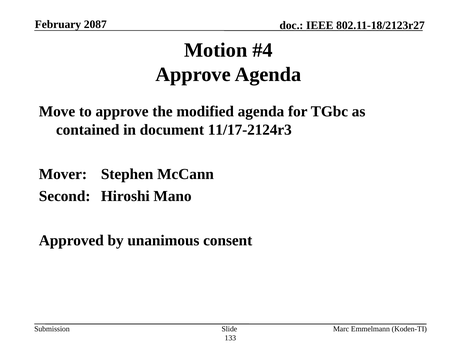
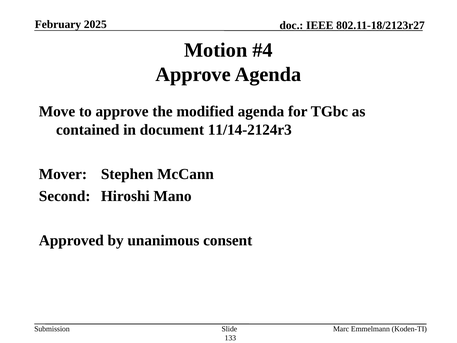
2087: 2087 -> 2025 (95, 24)
11/17-2124r3: 11/17-2124r3 -> 11/14-2124r3 (250, 130)
